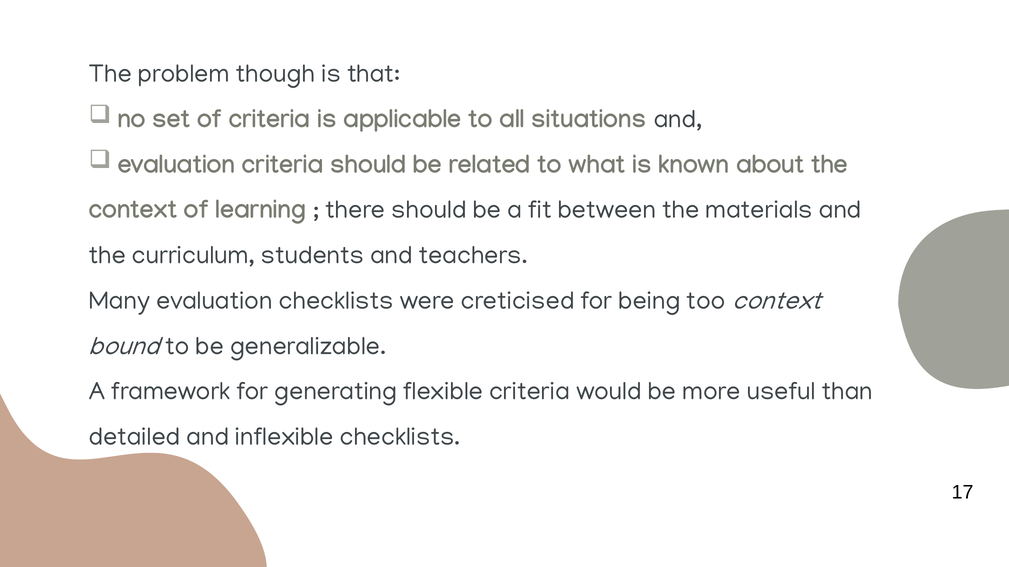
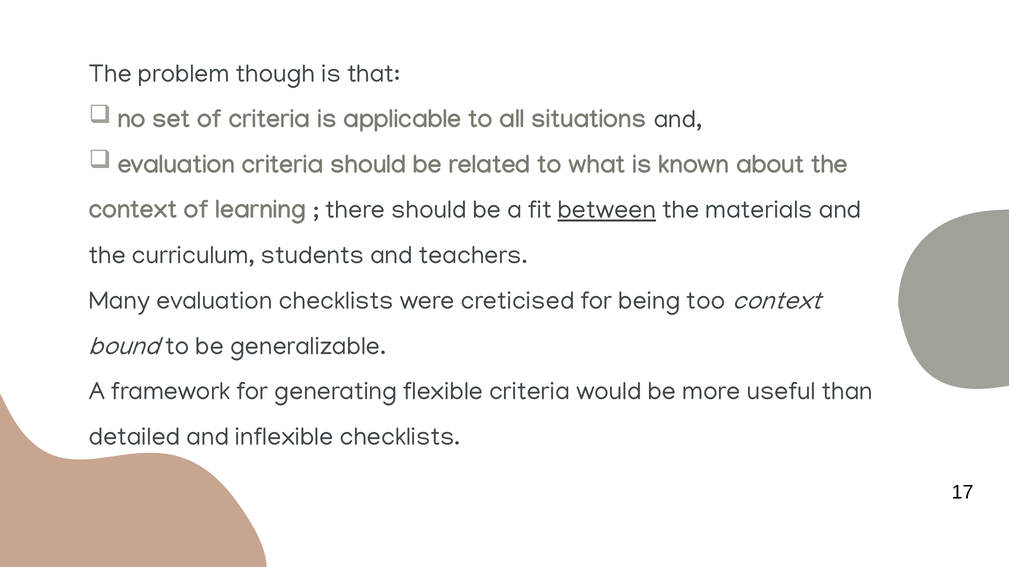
between underline: none -> present (607, 210)
